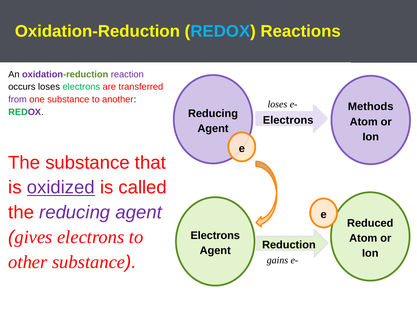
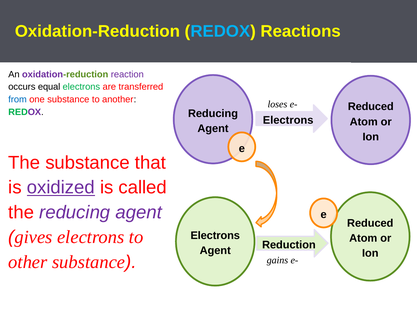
occurs loses: loses -> equal (49, 87)
from colour: purple -> blue (18, 100)
Methods: Methods -> Reduced (371, 107)
